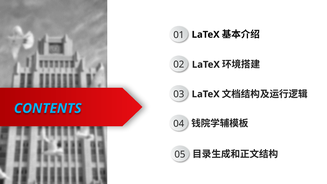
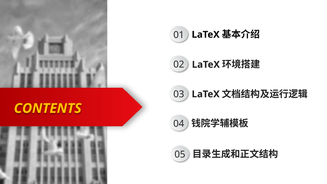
CONTENTS colour: light blue -> yellow (48, 108)
